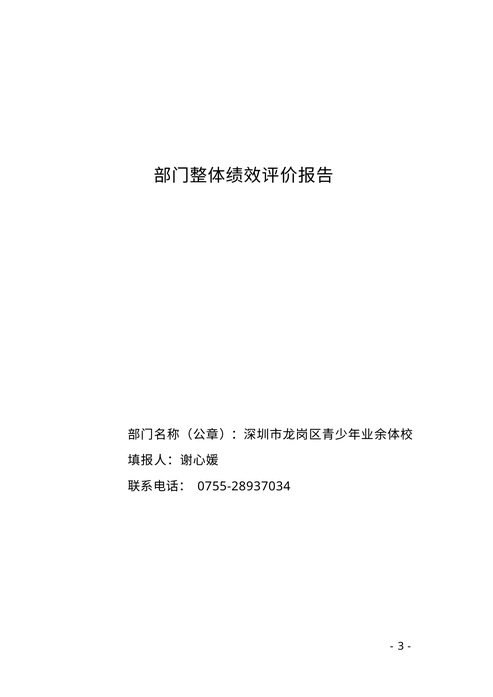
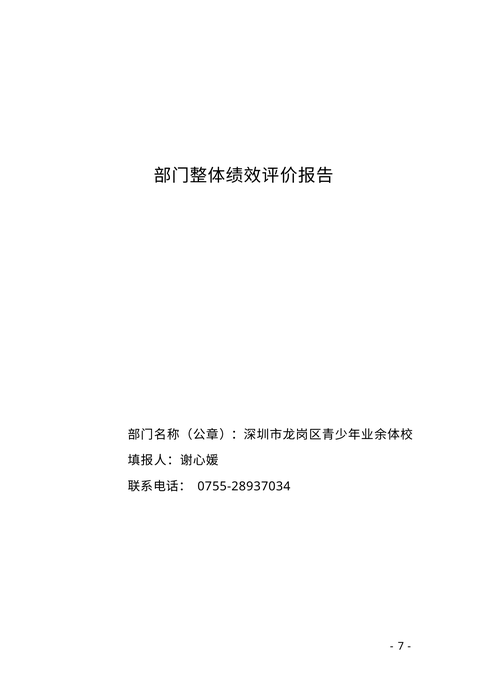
3: 3 -> 7 (401, 647)
